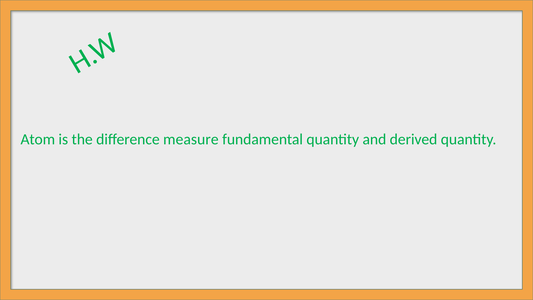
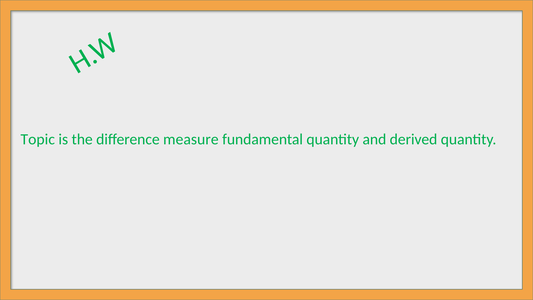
Atom: Atom -> Topic (38, 139)
